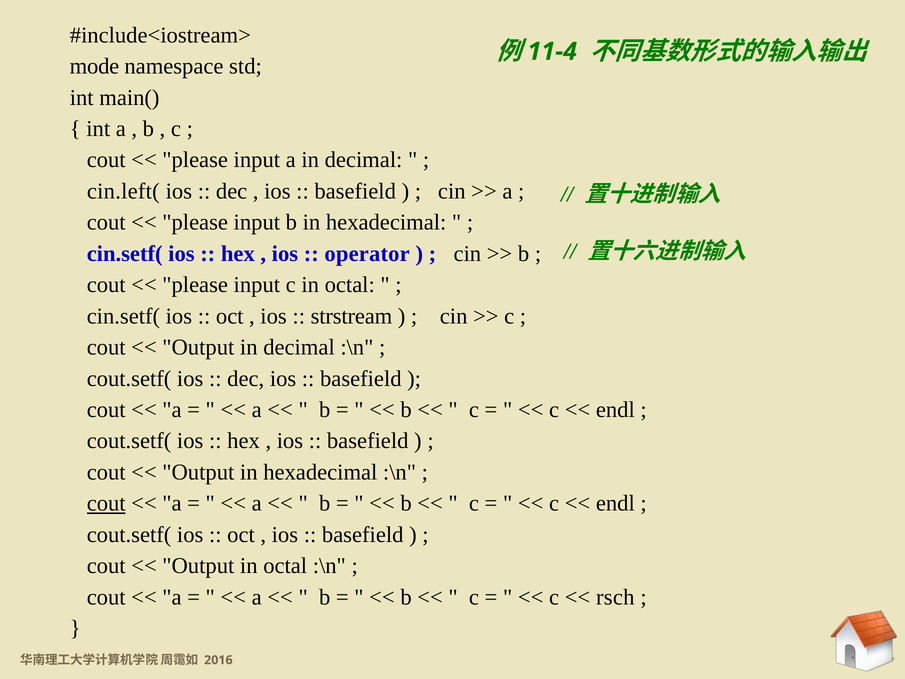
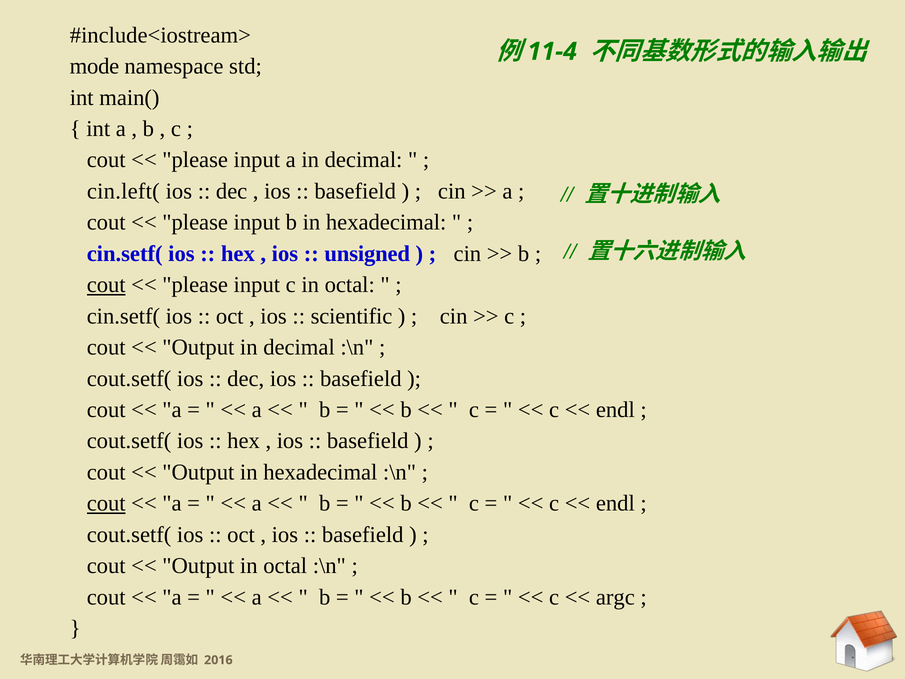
operator: operator -> unsigned (367, 254)
cout underline: none -> present (106, 285)
strstream: strstream -> scientific (351, 316)
rsch: rsch -> argc (615, 597)
